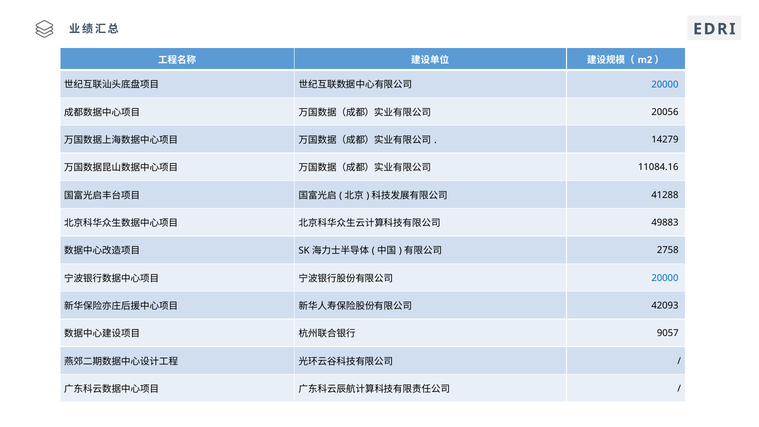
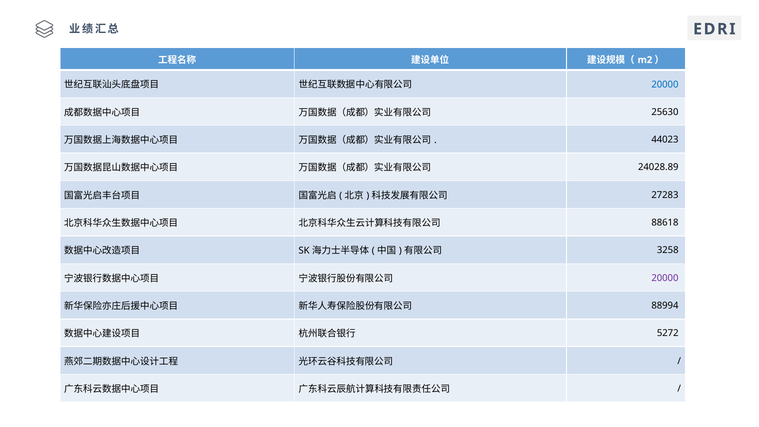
20056: 20056 -> 25630 (665, 112)
14279: 14279 -> 44023 (665, 140)
11084.16: 11084.16 -> 24028.89 (658, 167)
41288: 41288 -> 27283 (665, 195)
49883: 49883 -> 88618 (665, 223)
2758: 2758 -> 3258 (668, 250)
20000 colour: blue -> purple (665, 278)
42093: 42093 -> 88994 (665, 306)
9057: 9057 -> 5272 (668, 333)
